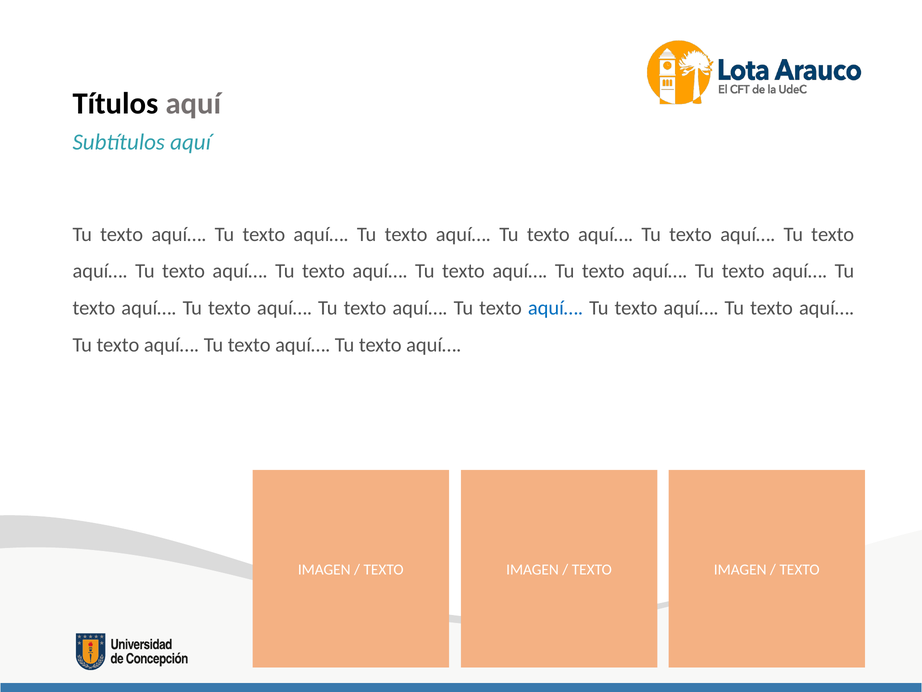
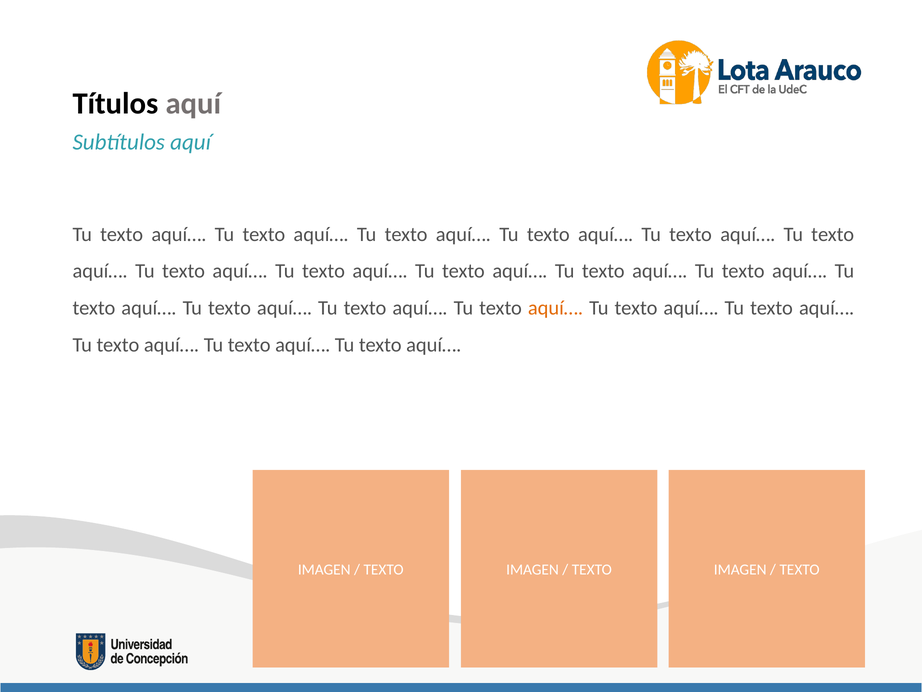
aquí… colour: blue -> orange (556, 308)
